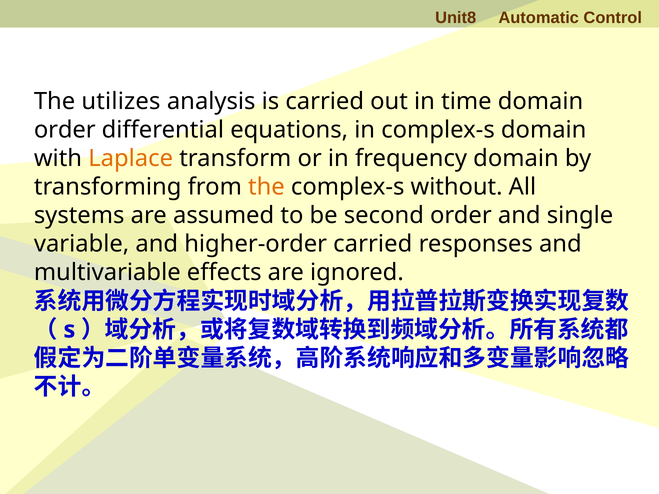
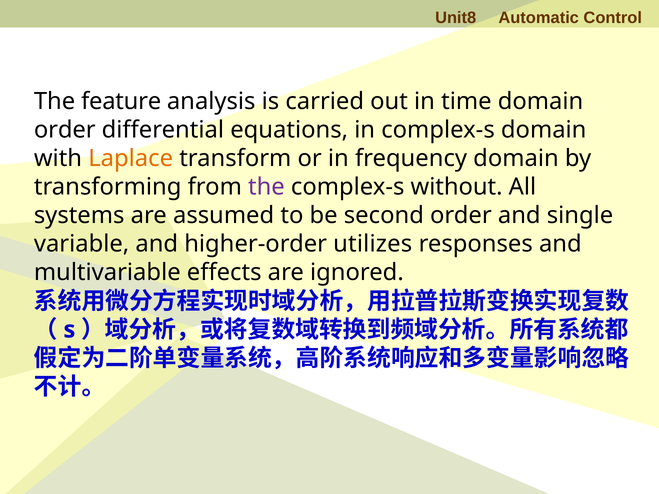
utilizes: utilizes -> feature (121, 102)
the colour: orange -> purple (266, 187)
higher-order carried: carried -> utilizes (373, 244)
